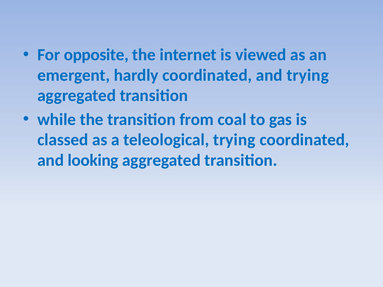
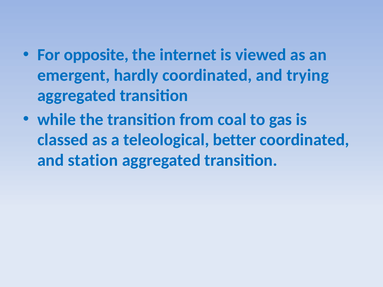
teleological trying: trying -> better (234, 140)
looking: looking -> station (93, 160)
